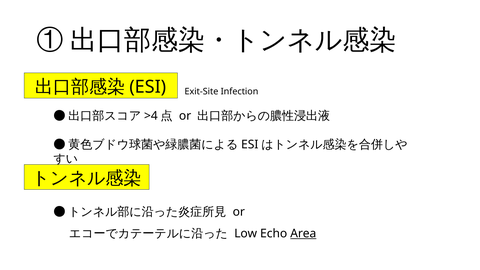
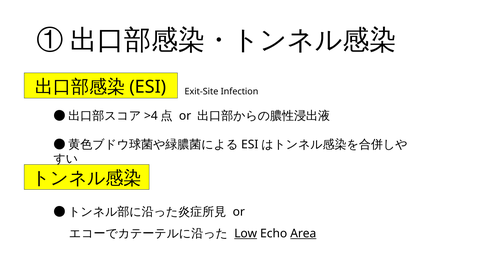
Low underline: none -> present (246, 233)
